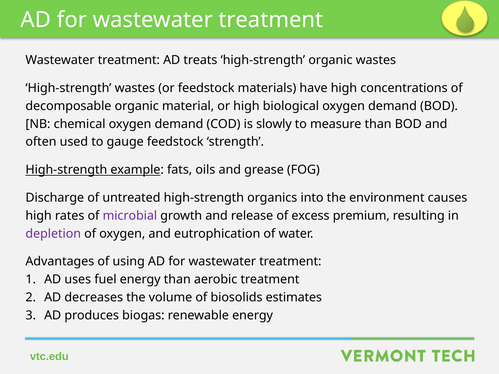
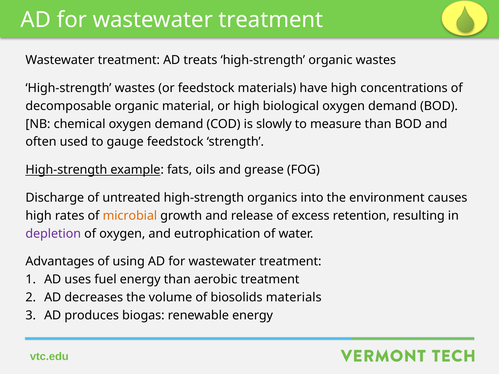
microbial colour: purple -> orange (130, 216)
premium: premium -> retention (361, 216)
biosolids estimates: estimates -> materials (294, 298)
